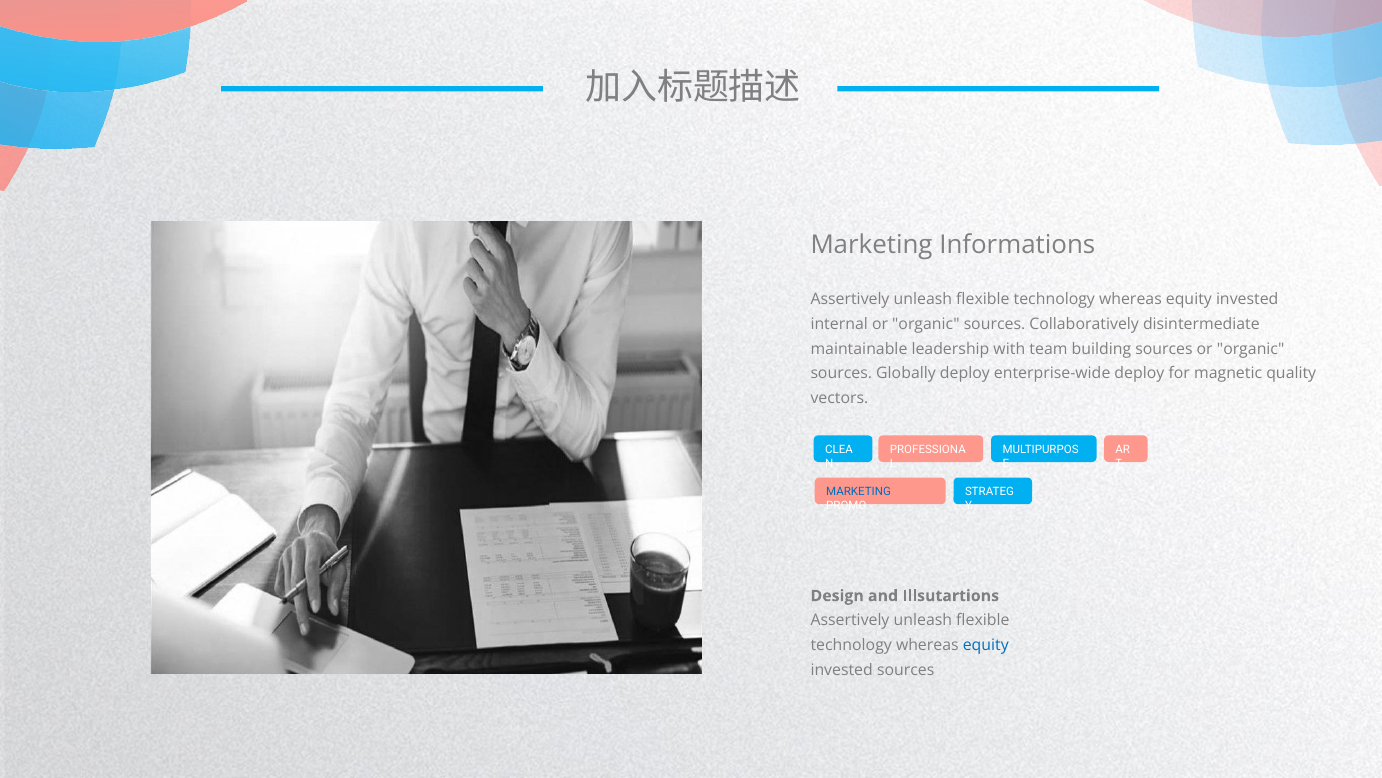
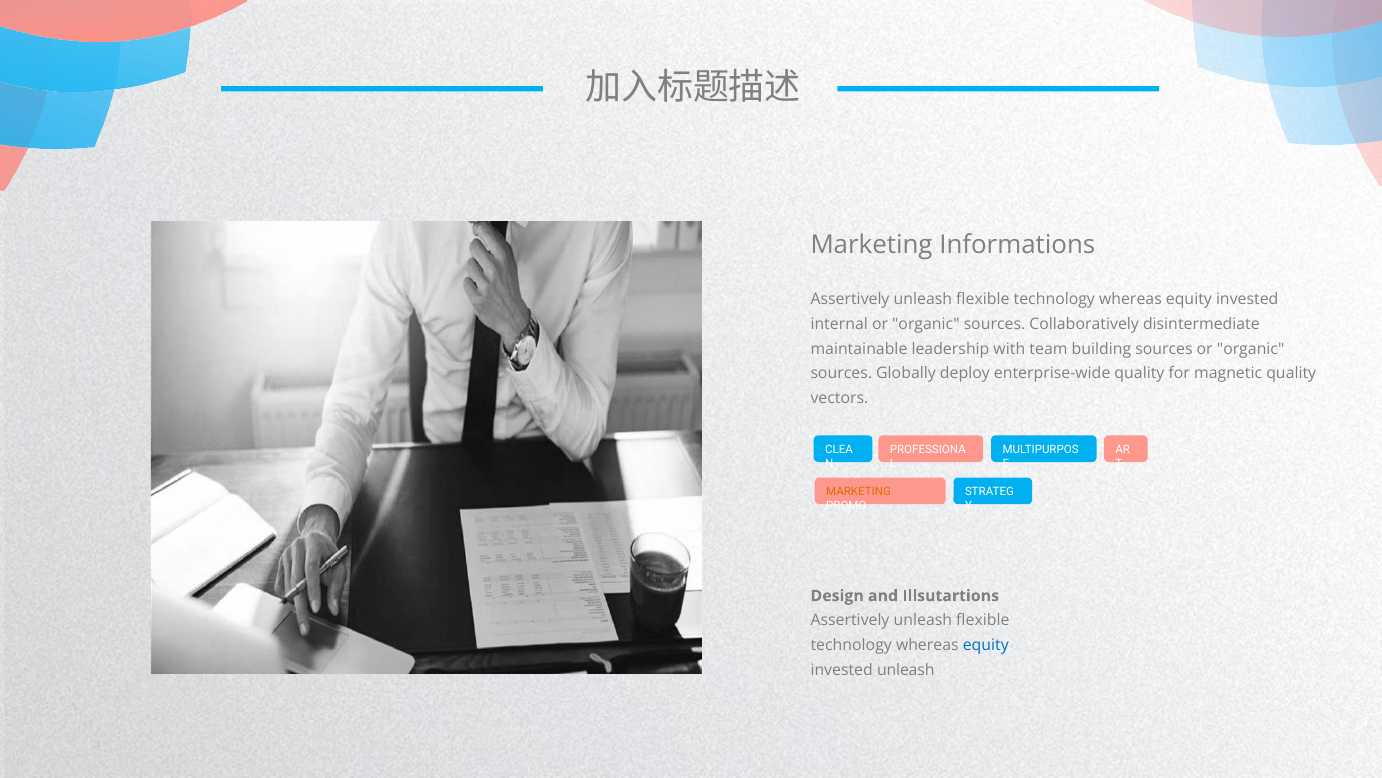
enterprise-wide deploy: deploy -> quality (1139, 373)
MARKETING colour: blue -> orange (859, 491)
invested sources: sources -> unleash (906, 670)
